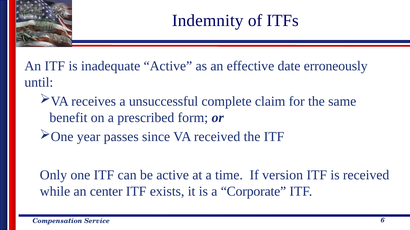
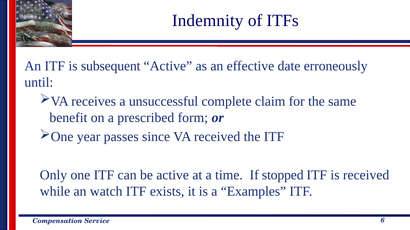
inadequate: inadequate -> subsequent (111, 66)
version: version -> stopped (283, 175)
center: center -> watch (106, 192)
Corporate: Corporate -> Examples (253, 192)
